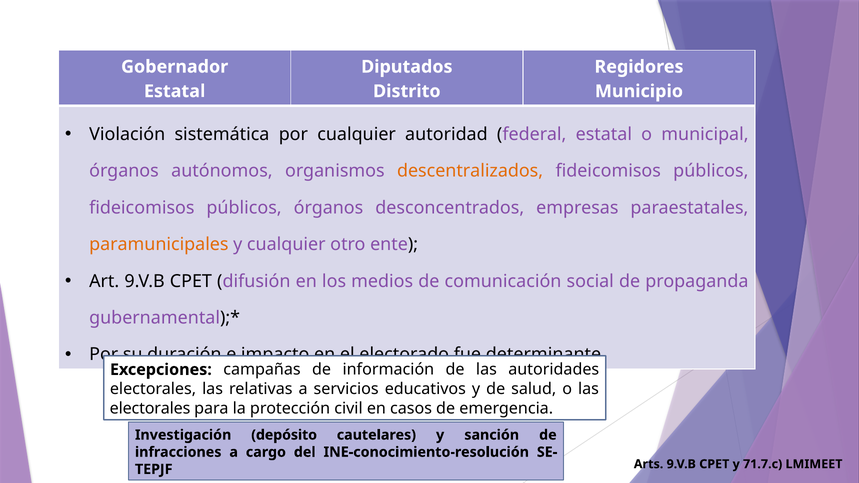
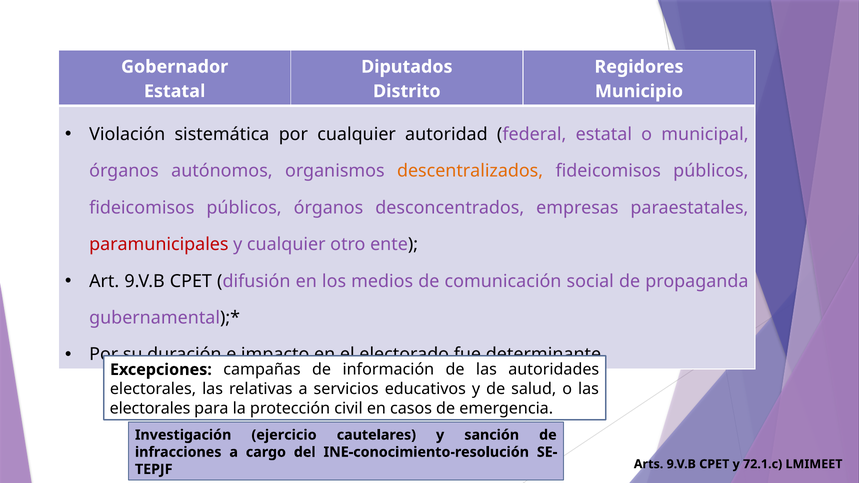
paramunicipales colour: orange -> red (159, 245)
depósito: depósito -> ejercicio (284, 435)
71.7.c: 71.7.c -> 72.1.c (763, 464)
